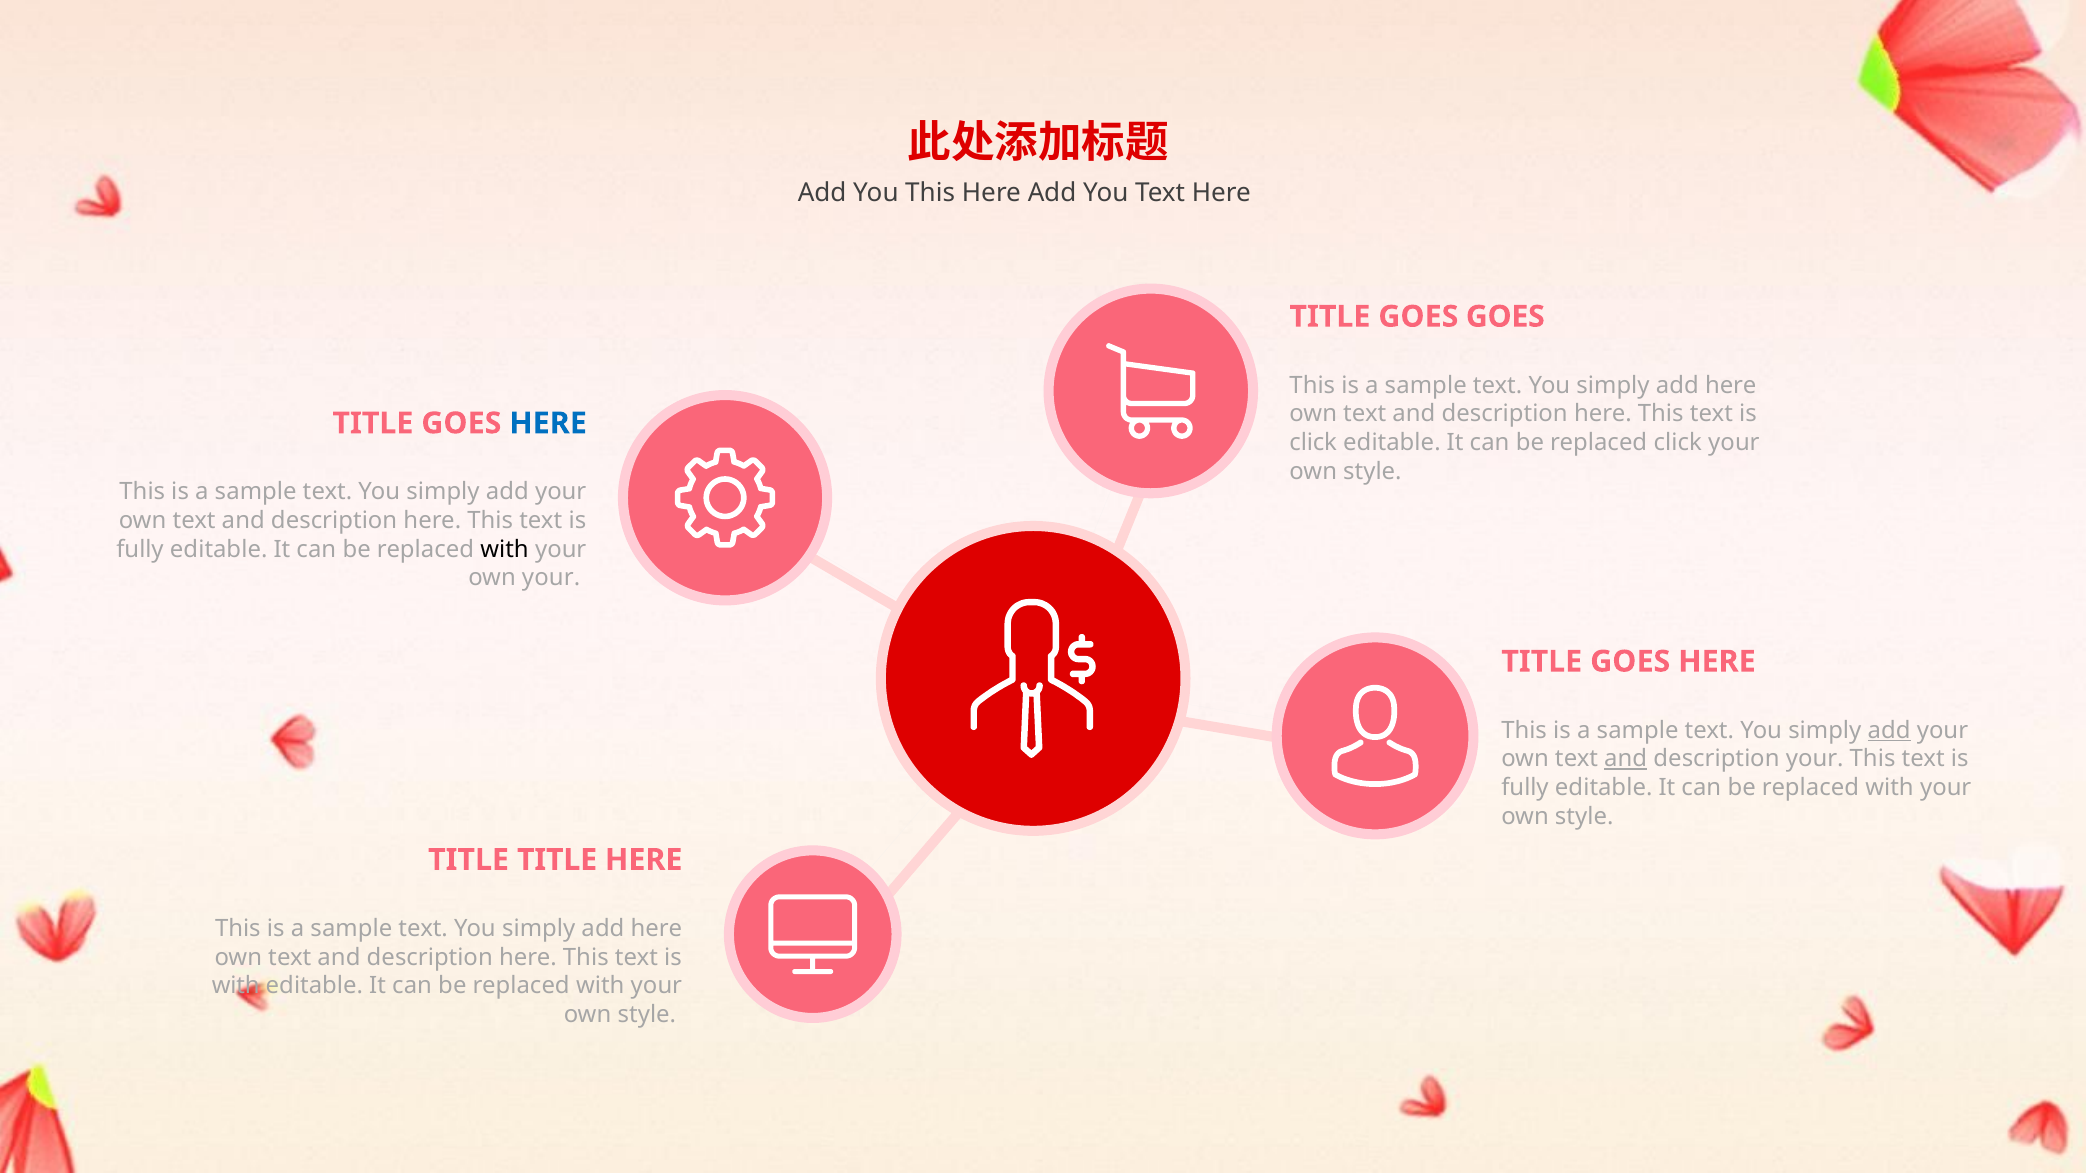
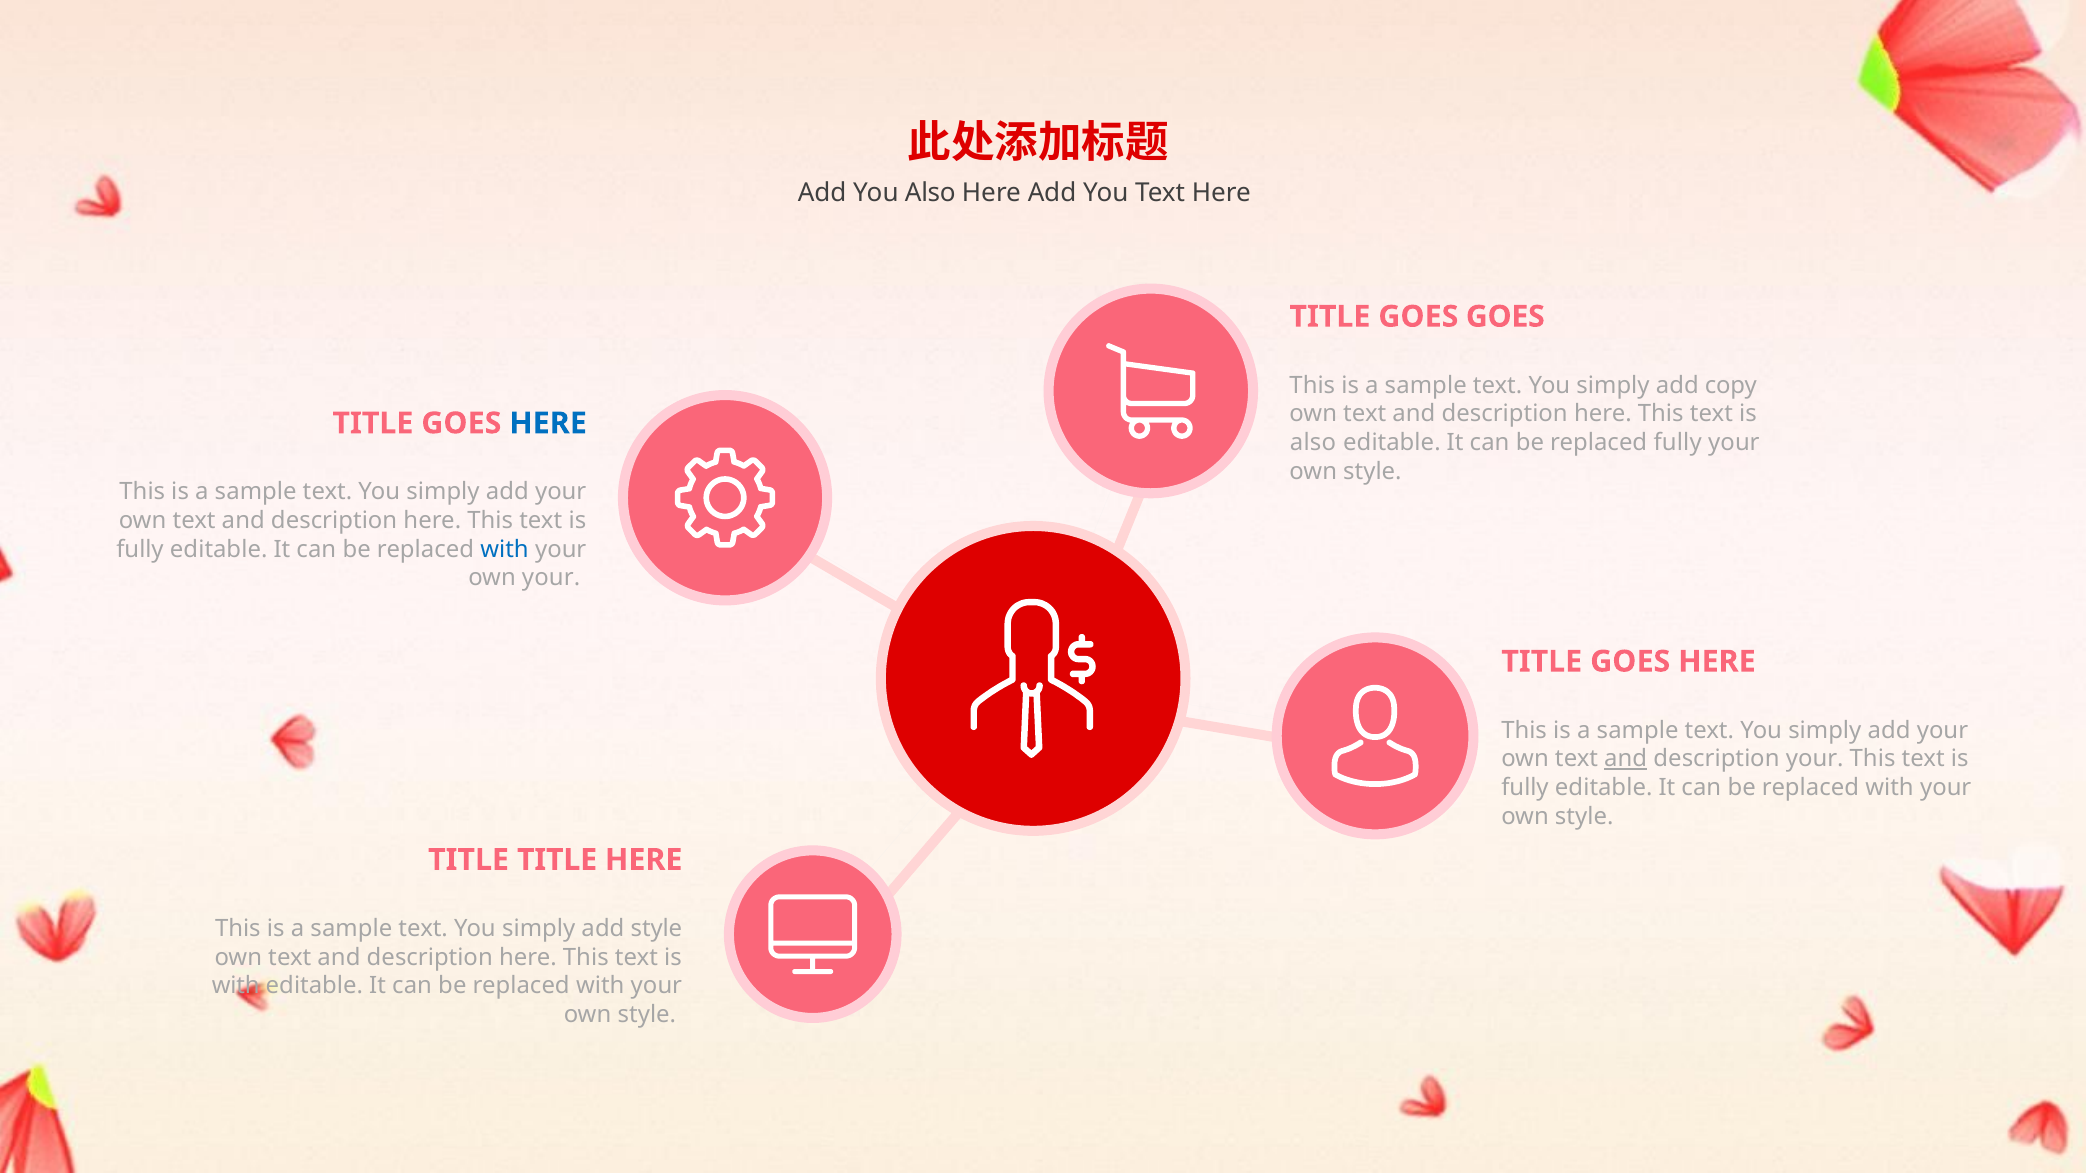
You This: This -> Also (930, 193)
here: here -> copy (1731, 385)
click: click -> also (1313, 443)
replaced click: click -> fully (1678, 443)
with colour: black -> blue (505, 549)
add underline: present -> none (1889, 730)
here: here -> style (656, 929)
